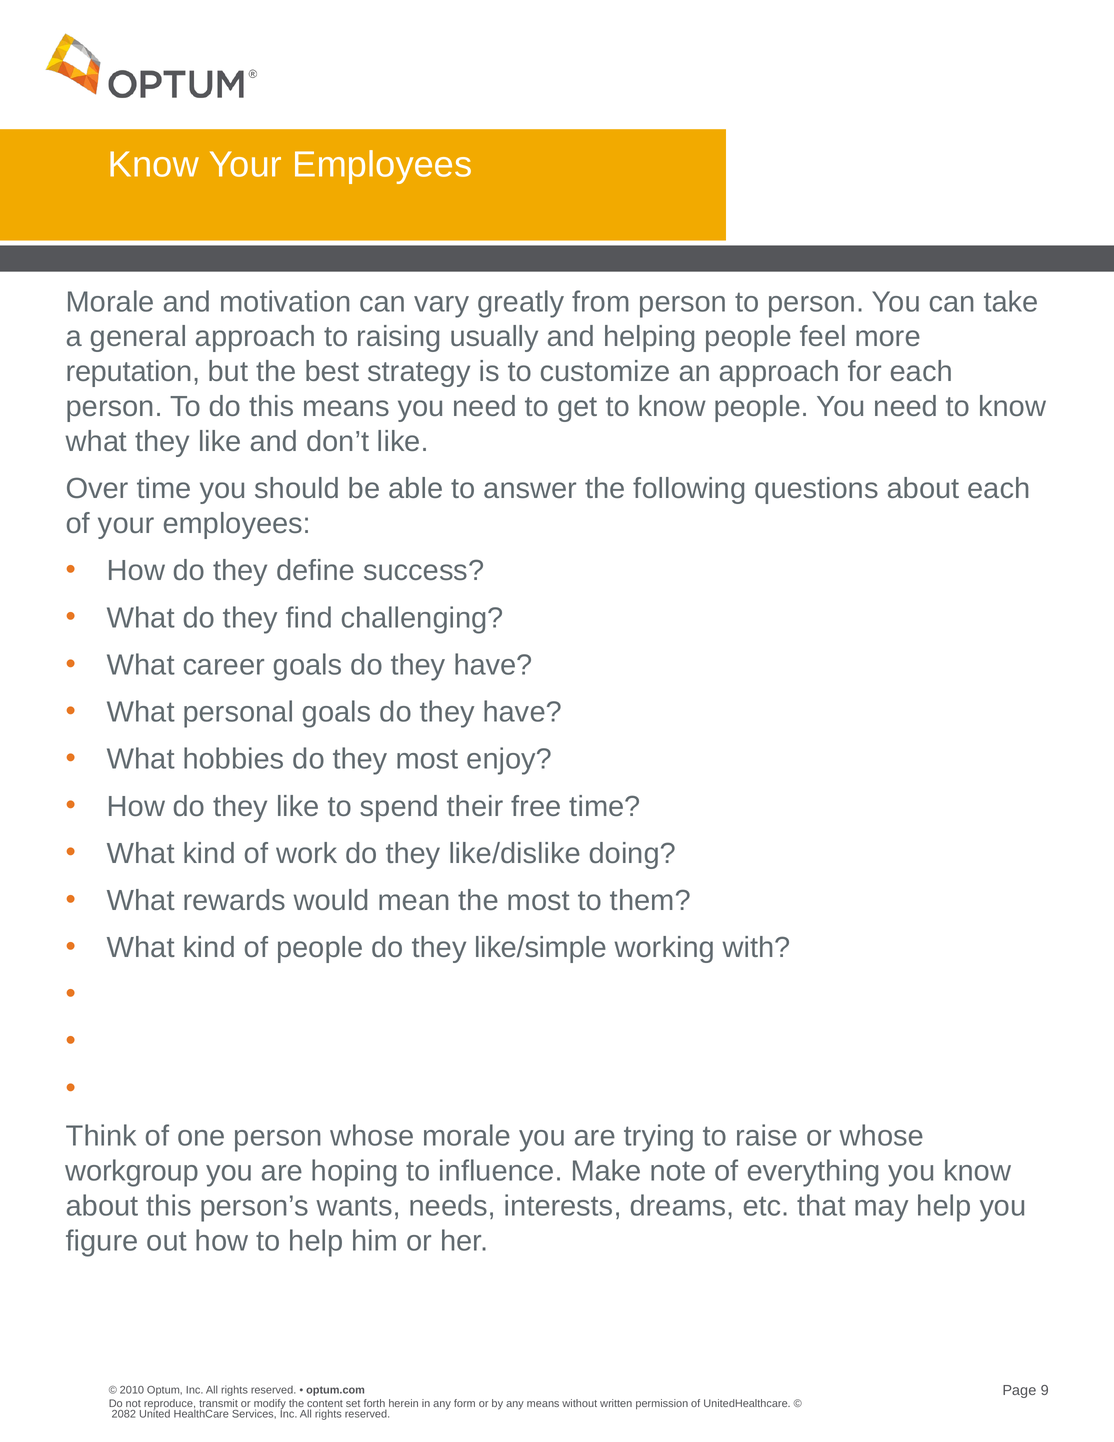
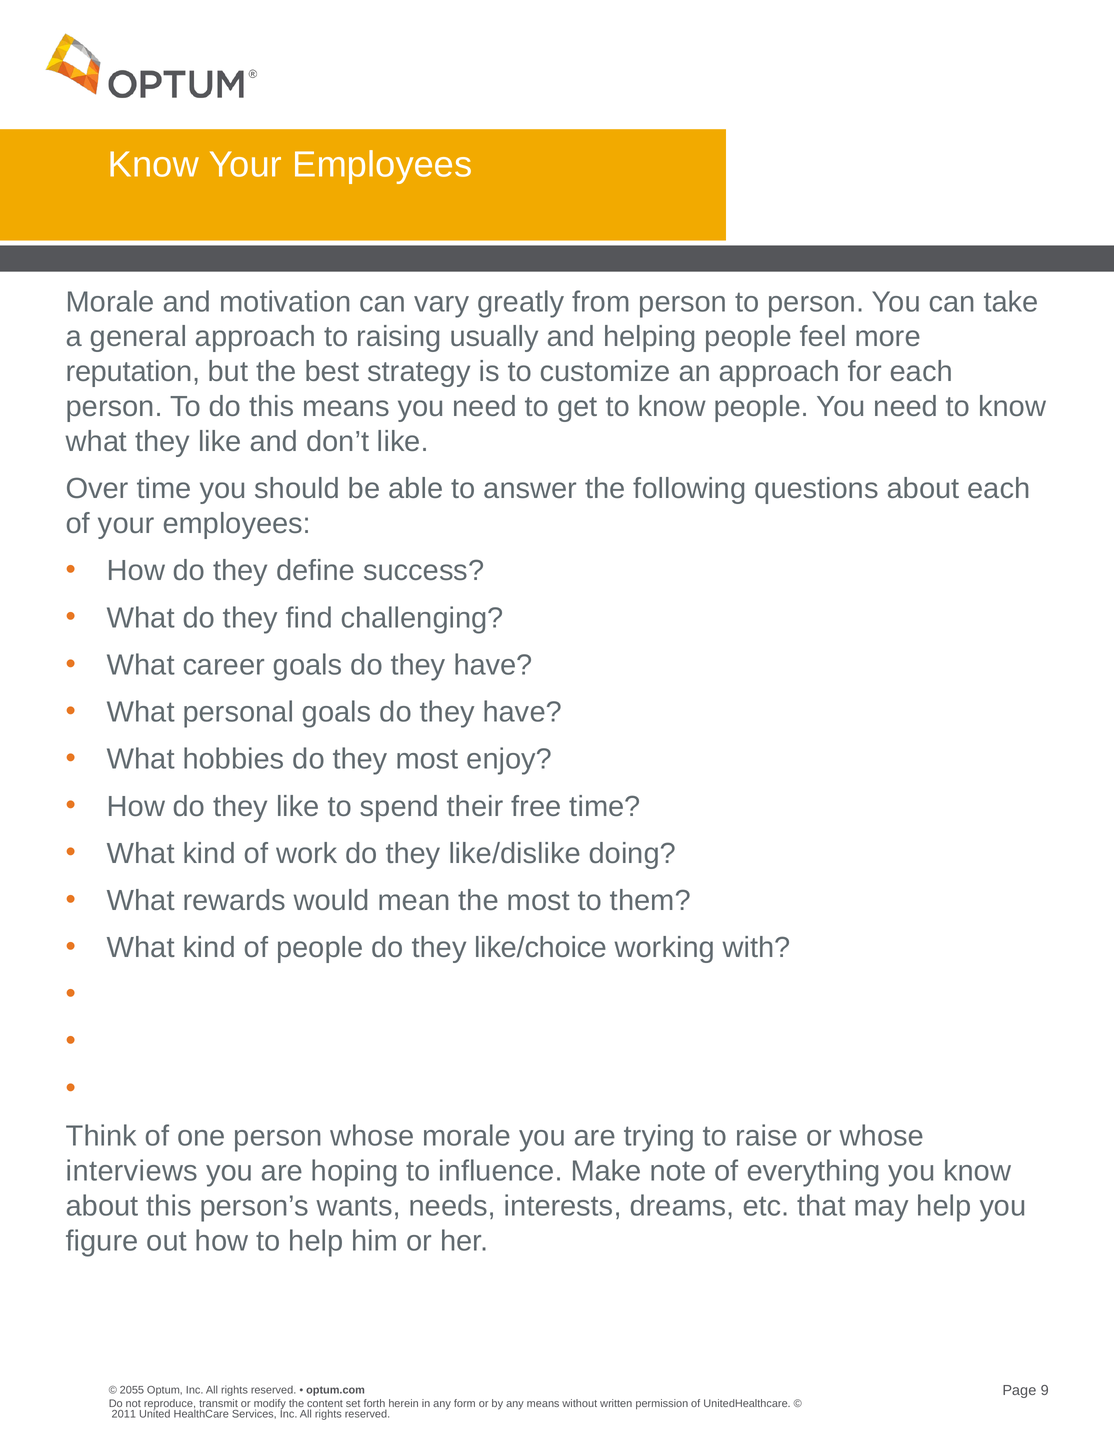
like/simple: like/simple -> like/choice (541, 948)
workgroup: workgroup -> interviews (132, 1171)
2010: 2010 -> 2055 (132, 1390)
2082: 2082 -> 2011 (124, 1414)
